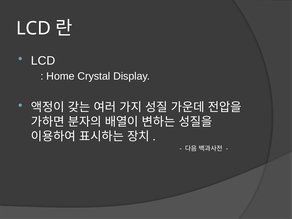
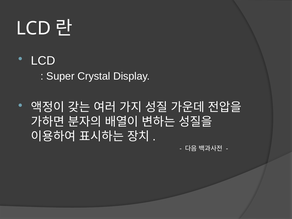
Home: Home -> Super (60, 76)
